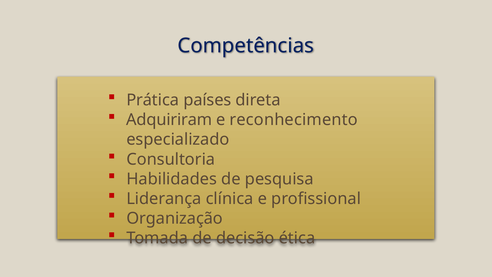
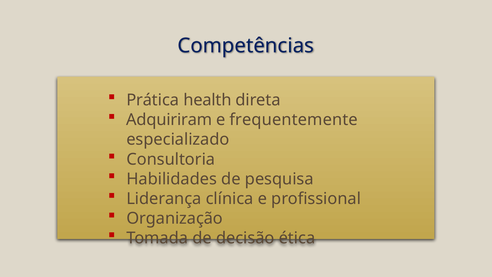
países: países -> health (207, 100)
reconhecimento: reconhecimento -> frequentemente (294, 120)
